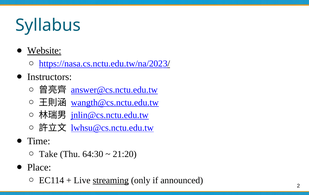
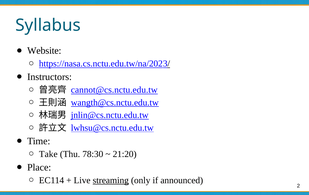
Website underline: present -> none (44, 51)
answer@cs.nctu.edu.tw: answer@cs.nctu.edu.tw -> cannot@cs.nctu.edu.tw (114, 90)
64:30: 64:30 -> 78:30 (93, 154)
